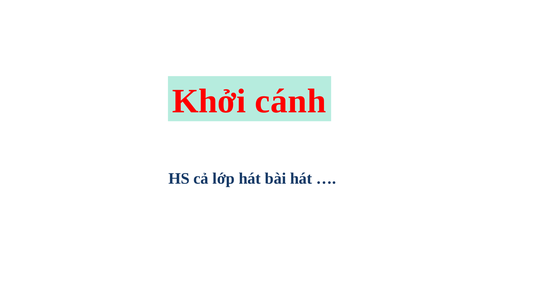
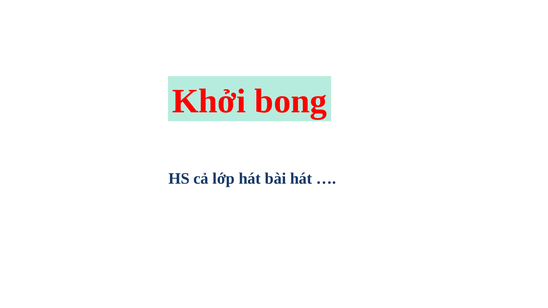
cánh: cánh -> bong (291, 101)
